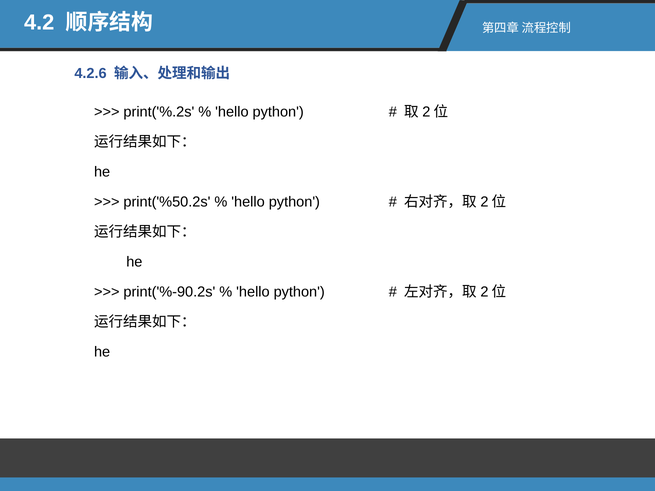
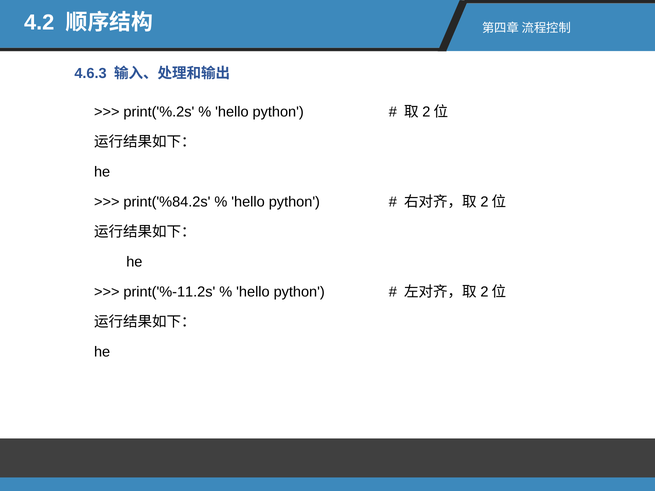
4.2.6: 4.2.6 -> 4.6.3 (90, 74)
print('%50.2s: print('%50.2s -> print('%84.2s (167, 202)
print('%-90.2s: print('%-90.2s -> print('%-11.2s (169, 292)
